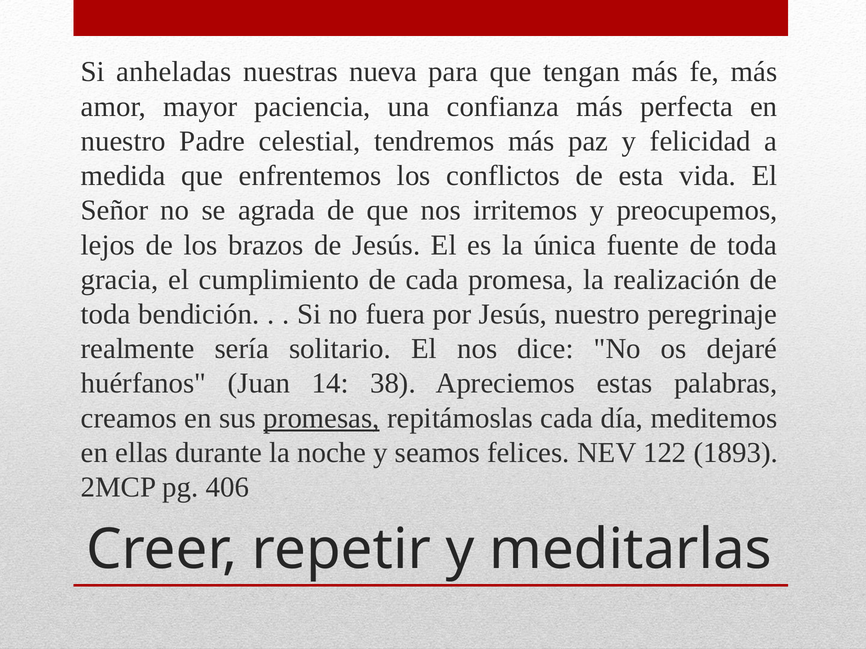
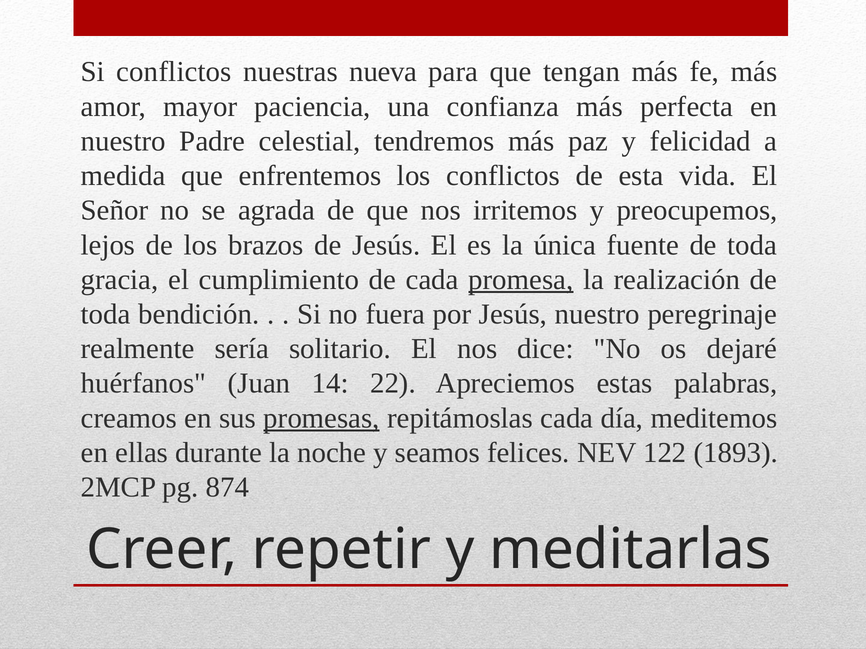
Si anheladas: anheladas -> conflictos (174, 72)
promesa underline: none -> present (521, 280)
38: 38 -> 22 (393, 384)
406: 406 -> 874 (227, 488)
